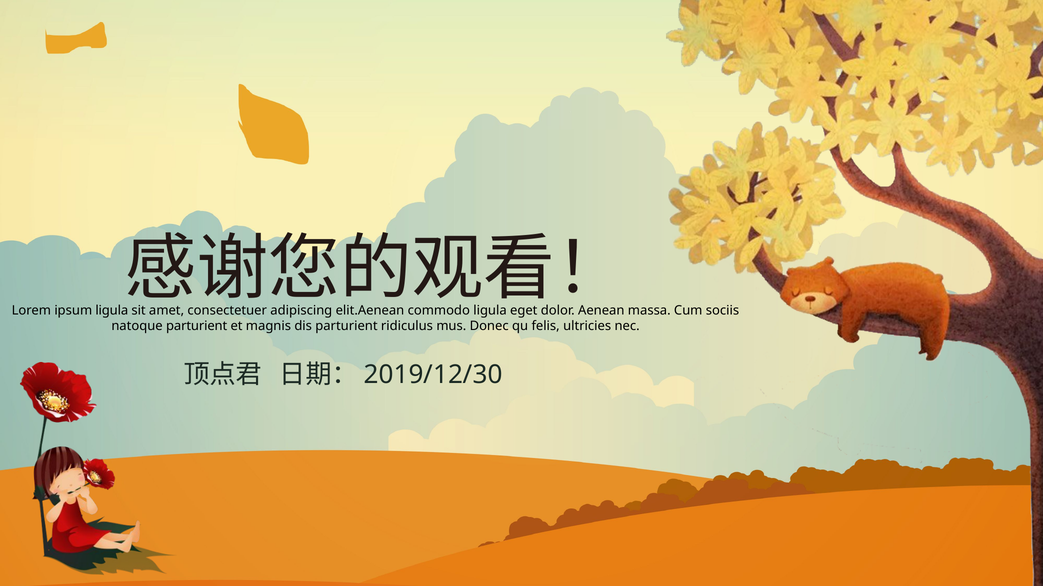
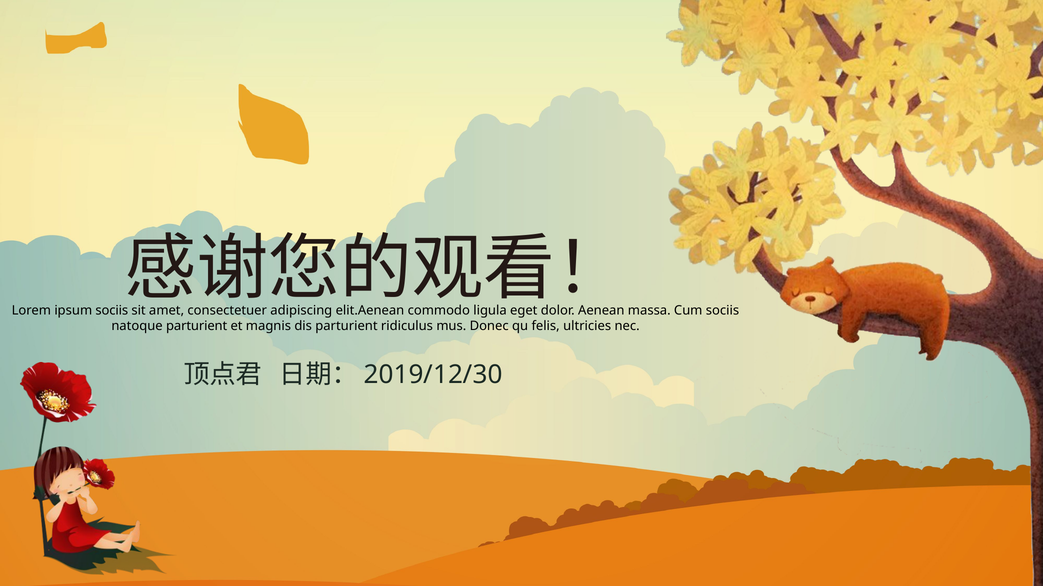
ipsum ligula: ligula -> sociis (112, 311)
